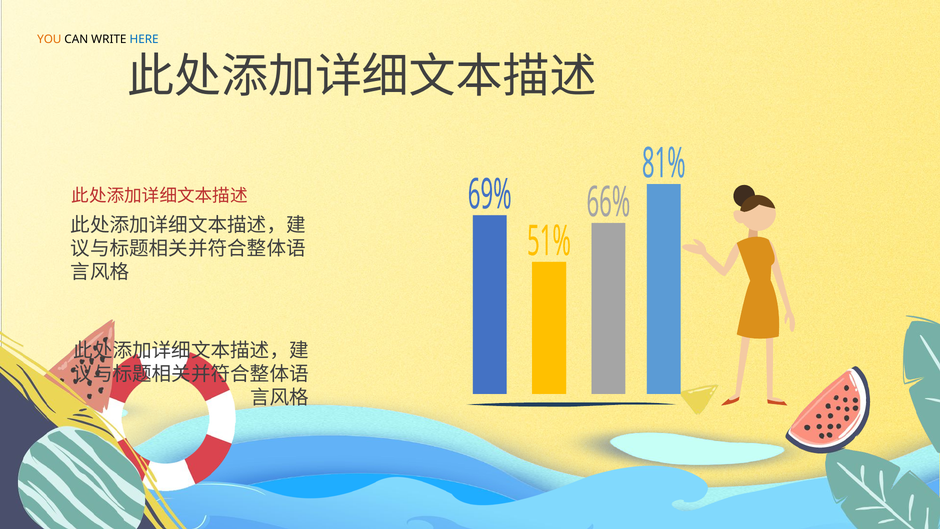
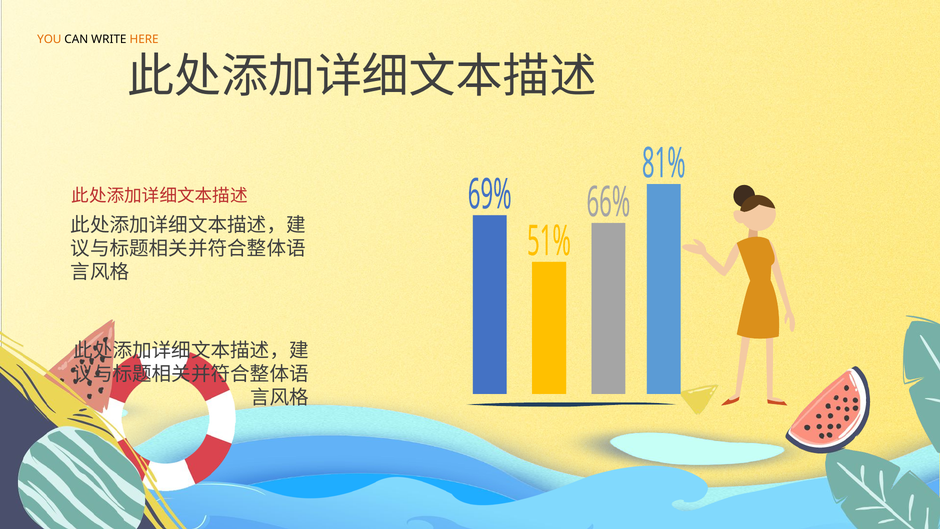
HERE colour: blue -> orange (144, 39)
